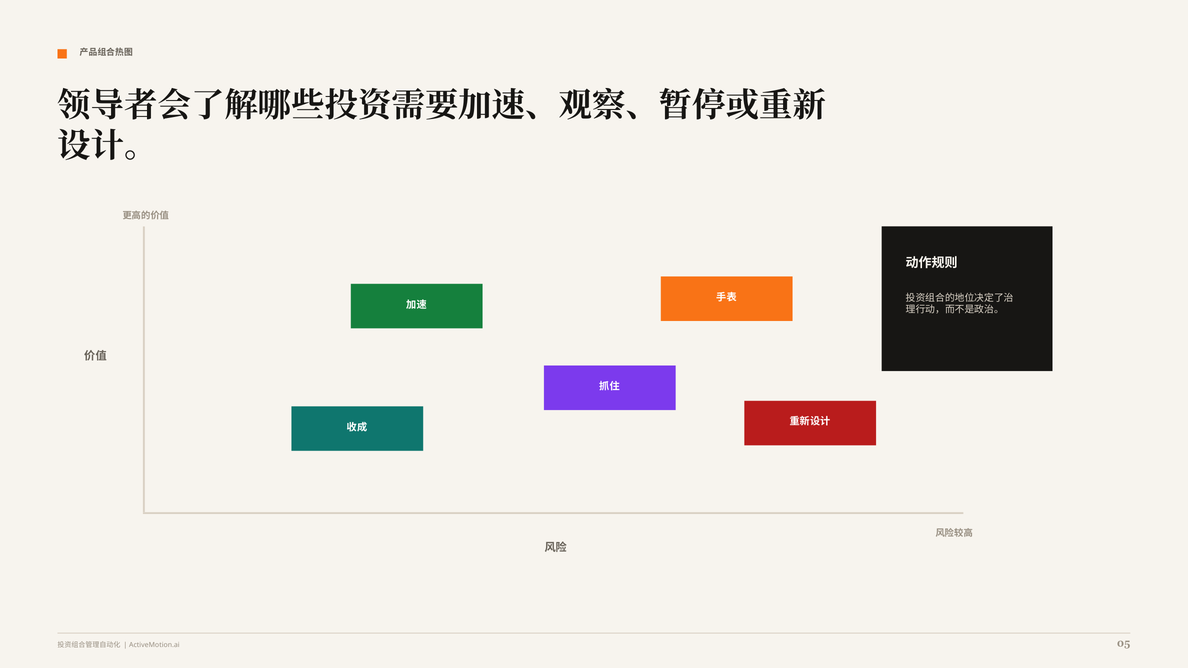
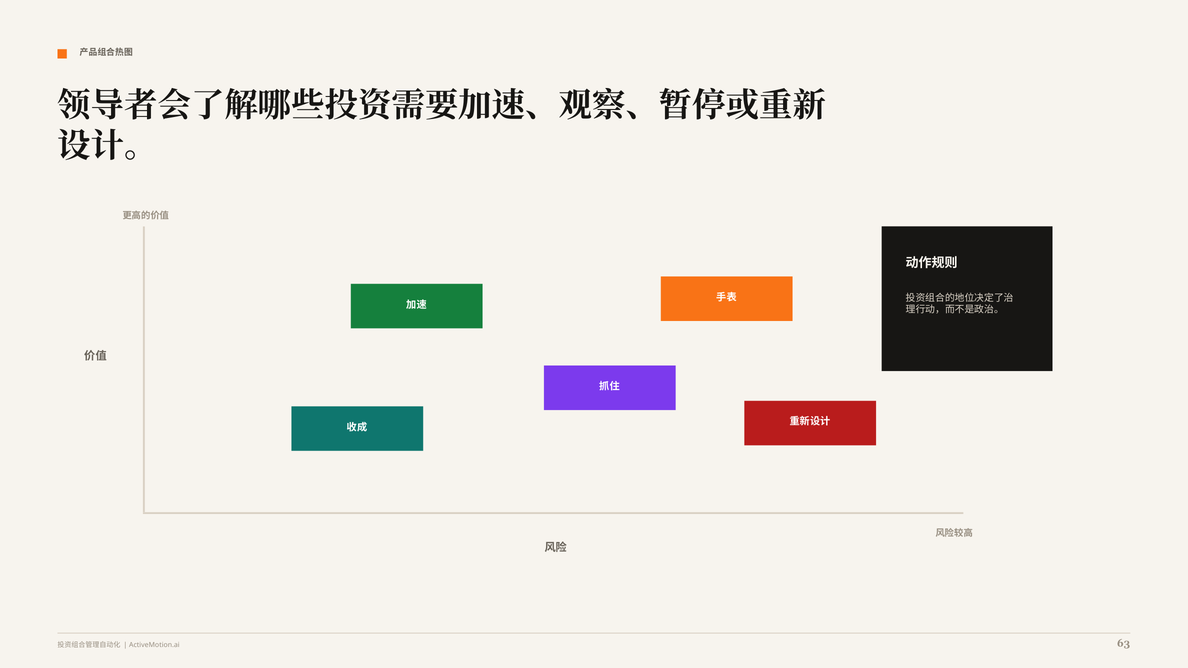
05: 05 -> 63 (1124, 644)
